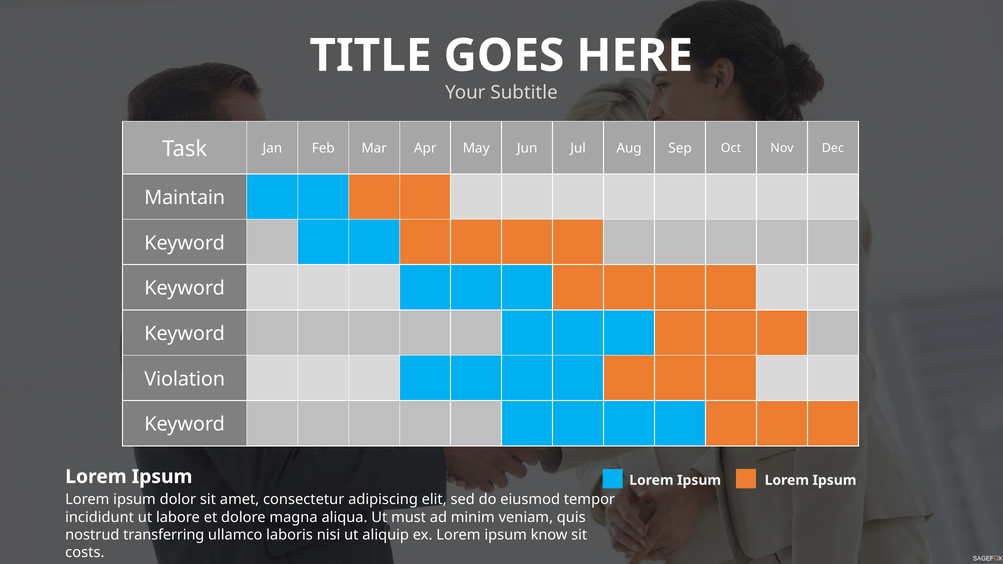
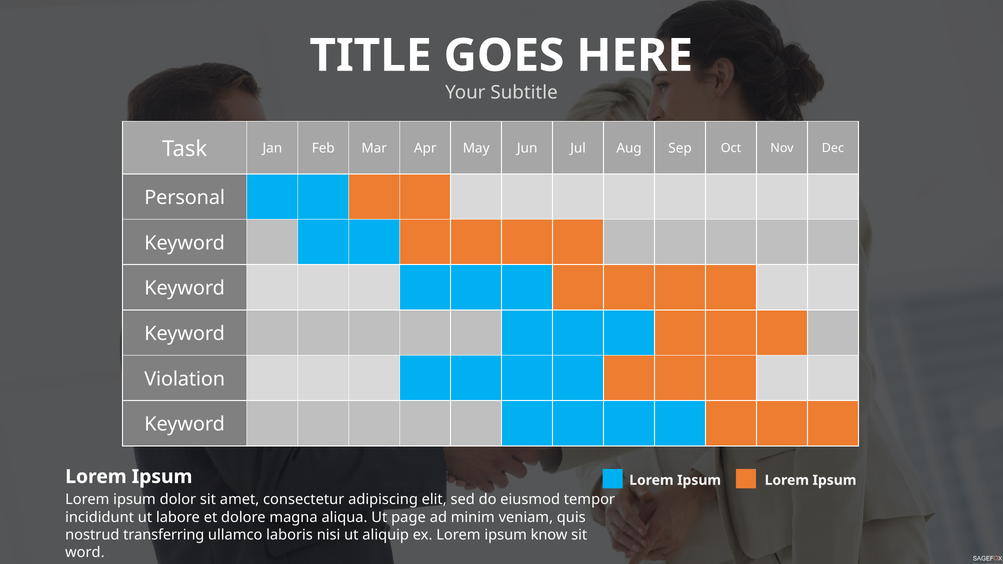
Maintain: Maintain -> Personal (185, 198)
must: must -> page (408, 517)
costs: costs -> word (85, 552)
